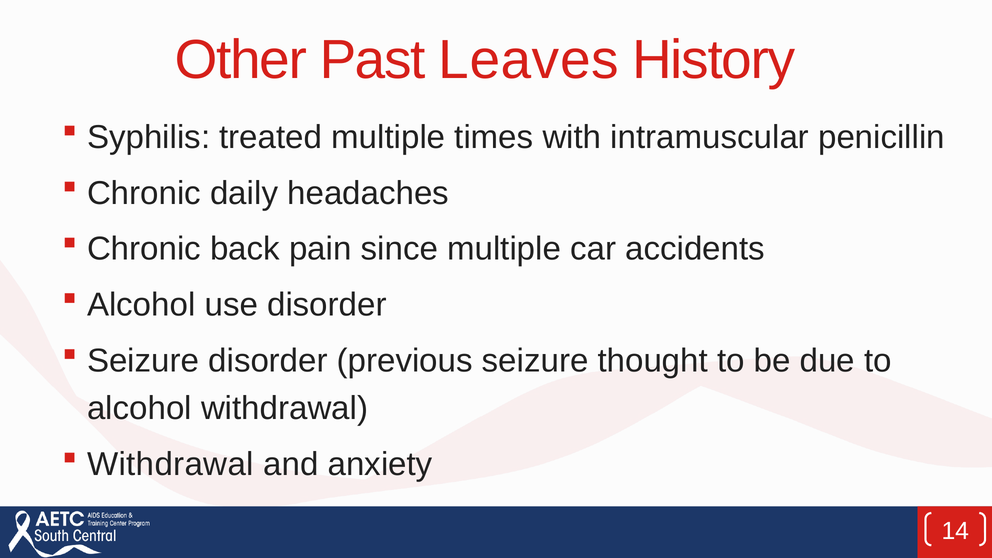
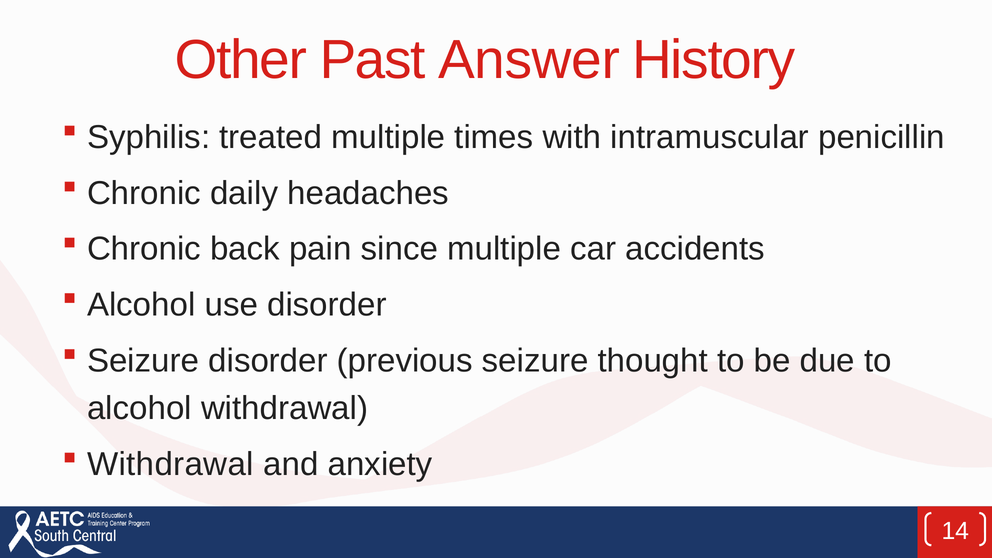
Leaves: Leaves -> Answer (529, 60)
